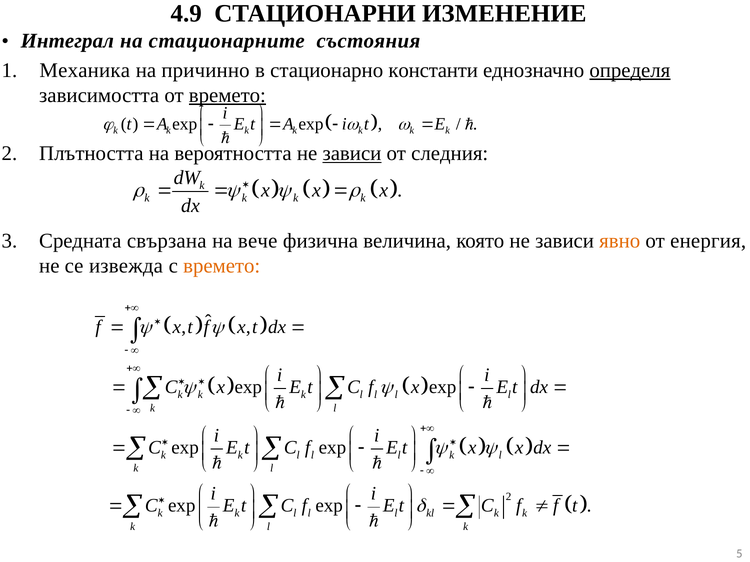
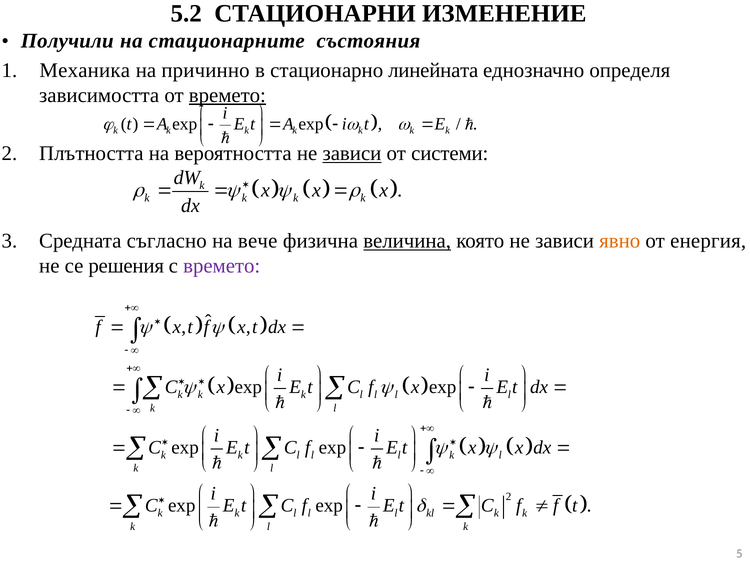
4.9: 4.9 -> 5.2 (186, 13)
Интеграл: Интеграл -> Получили (67, 41)
константи: константи -> линейната (433, 70)
определя underline: present -> none (630, 70)
следния: следния -> системи (450, 154)
свързана: свързана -> съгласно (167, 241)
величина underline: none -> present (407, 241)
извежда: извежда -> решения (126, 266)
времето colour: orange -> purple (222, 266)
